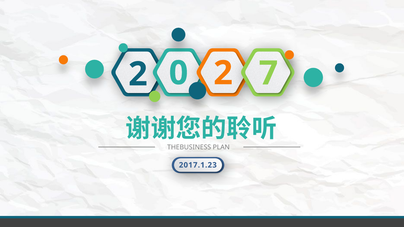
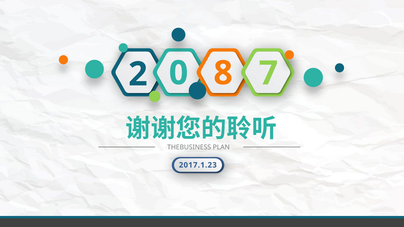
2: 2 -> 8 (223, 73)
